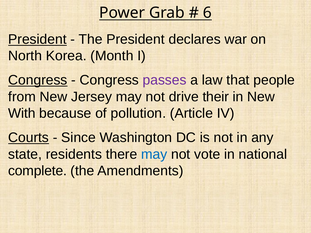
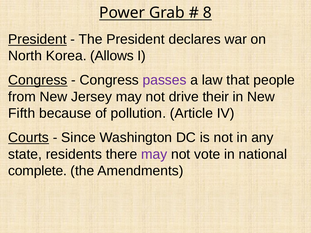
6: 6 -> 8 (207, 13)
Month: Month -> Allows (112, 56)
With: With -> Fifth (22, 113)
may colour: blue -> purple (154, 154)
